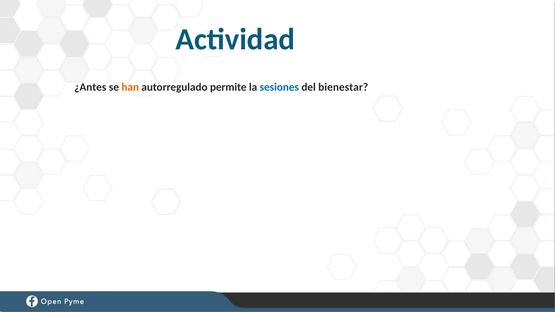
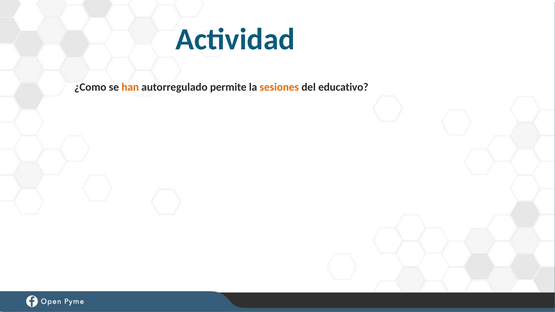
¿Antes: ¿Antes -> ¿Como (90, 87)
sesiones colour: blue -> orange (279, 87)
bienestar: bienestar -> educativo (343, 87)
